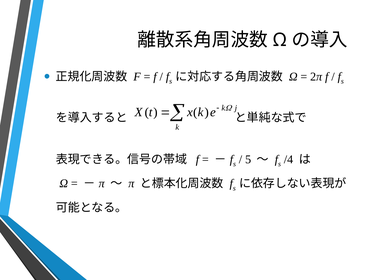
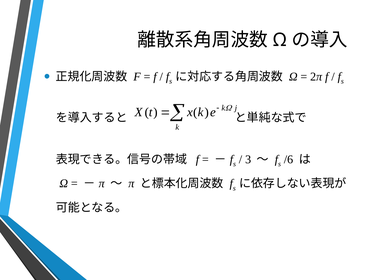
5: 5 -> 3 (248, 159)
/4: /4 -> /6 (288, 159)
